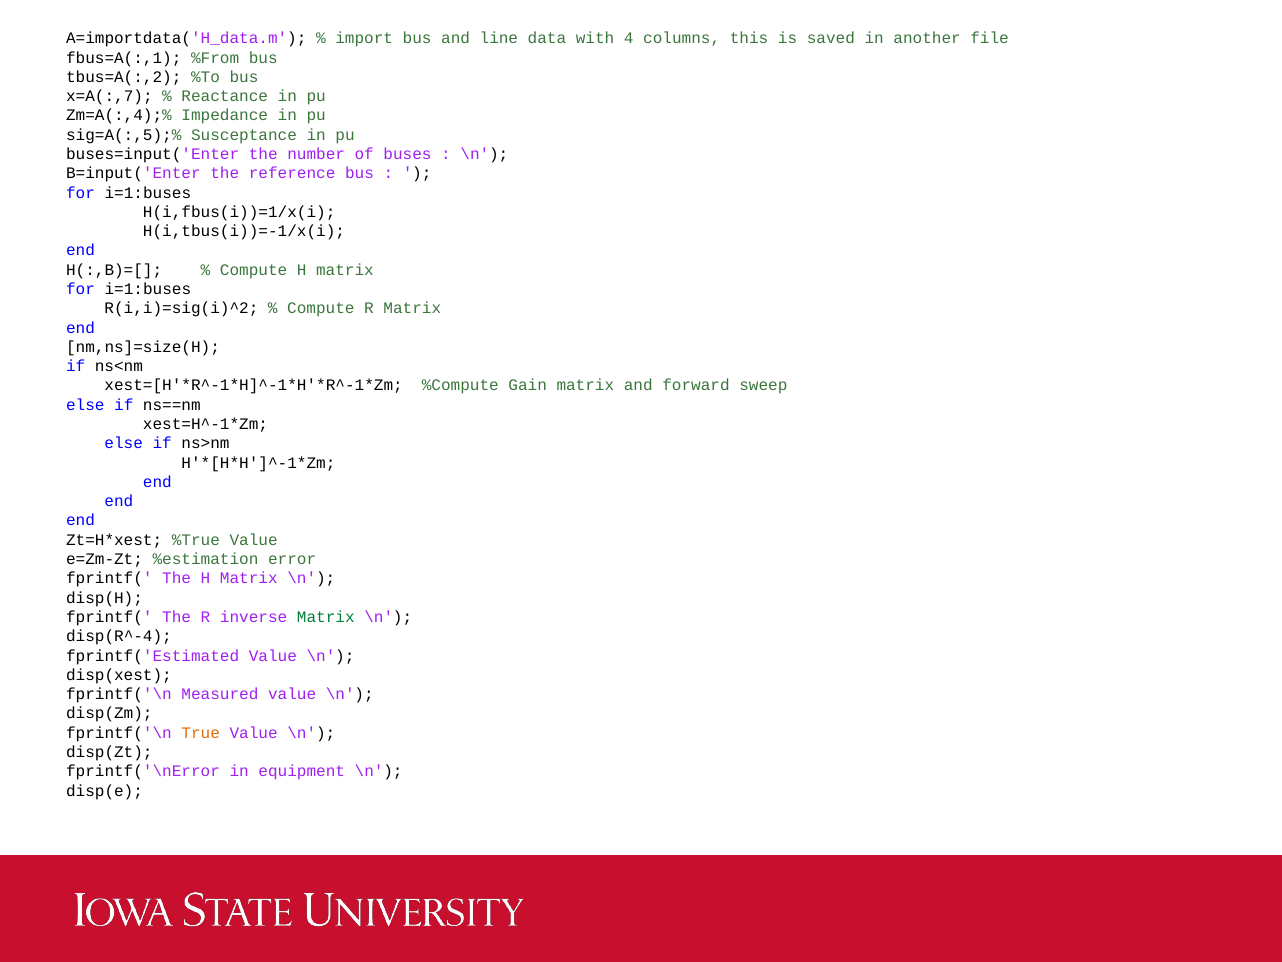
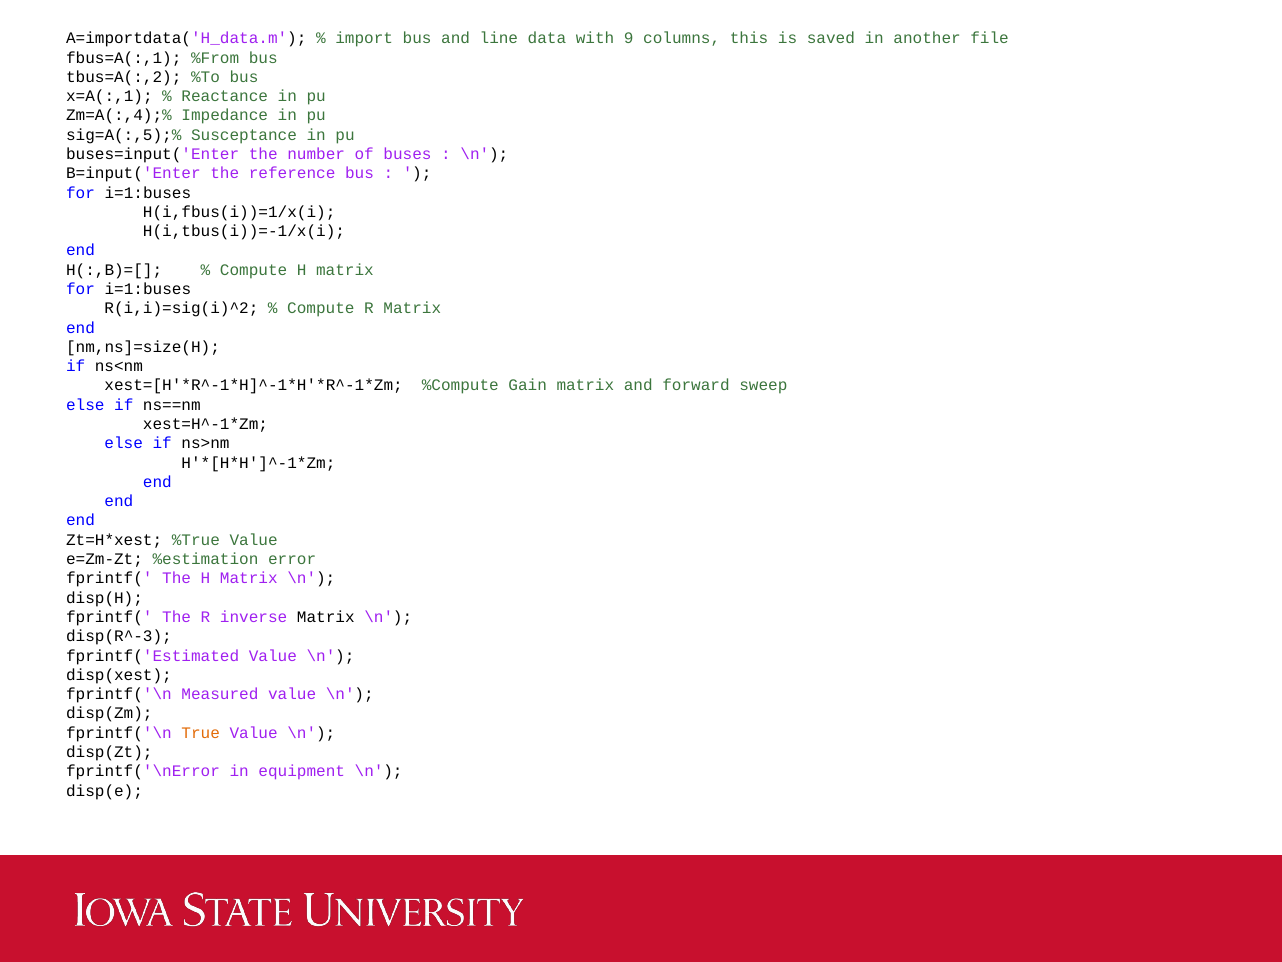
4: 4 -> 9 (629, 38)
x=A(:,7: x=A(:,7 -> x=A(:,1 (109, 96)
Matrix colour: green -> black (326, 617)
disp(R^-4: disp(R^-4 -> disp(R^-3 (119, 636)
